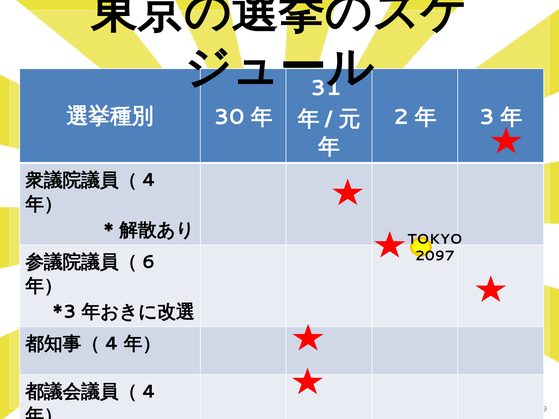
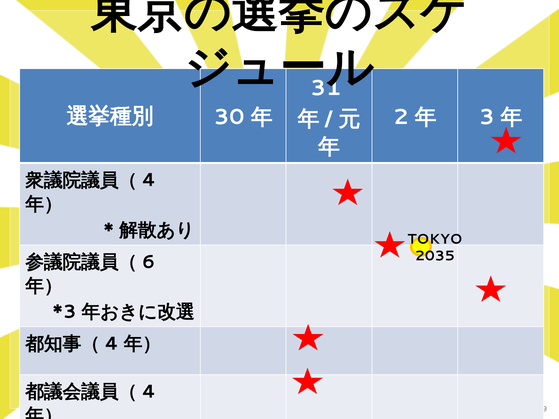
2097: 2097 -> 2035 (435, 256)
